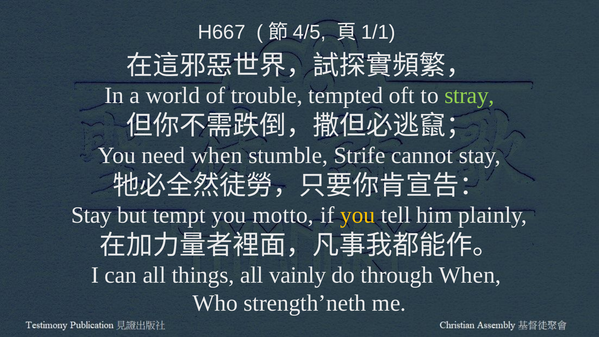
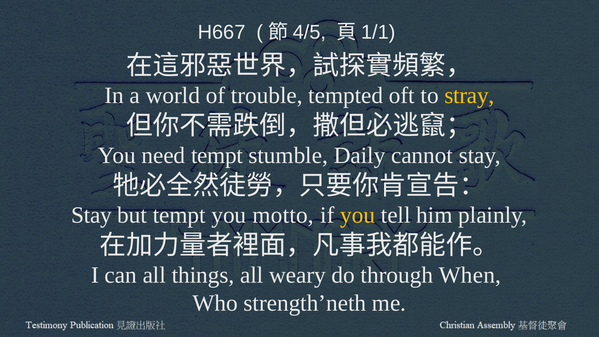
stray colour: light green -> yellow (469, 95)
need when: when -> tempt (217, 155)
Strife: Strife -> Daily (360, 155)
vainly: vainly -> weary (297, 275)
